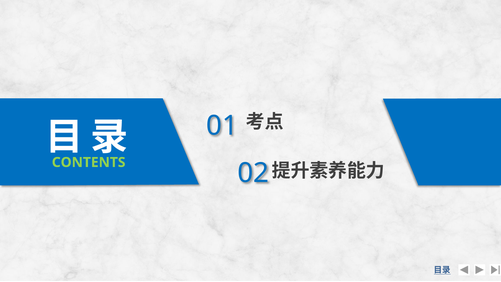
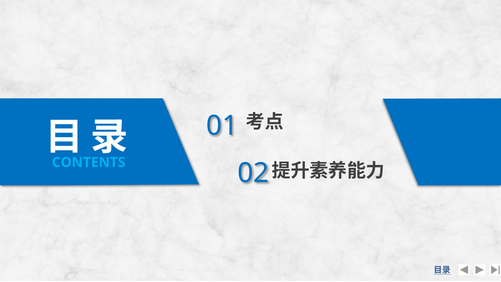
CONTENTS colour: light green -> light blue (89, 162)
